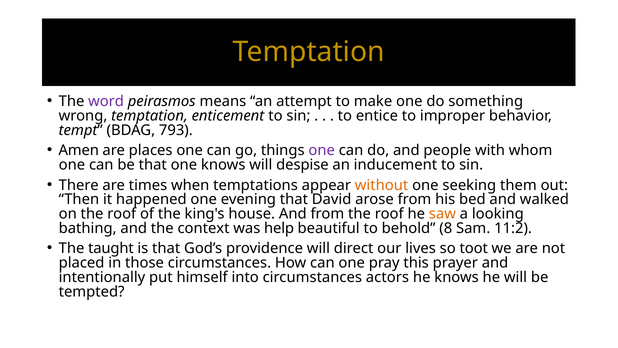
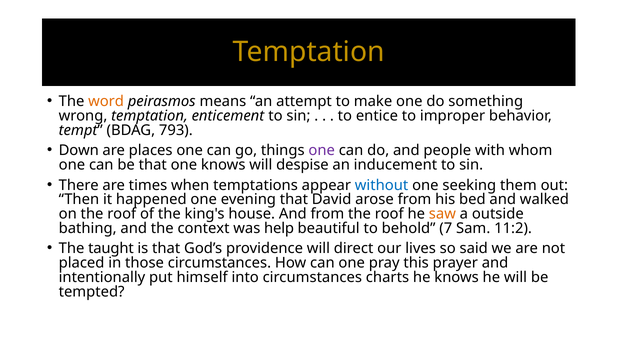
word colour: purple -> orange (106, 101)
Amen: Amen -> Down (79, 150)
without colour: orange -> blue (382, 185)
looking: looking -> outside (498, 214)
8: 8 -> 7 (446, 228)
toot: toot -> said (474, 248)
actors: actors -> charts (387, 277)
